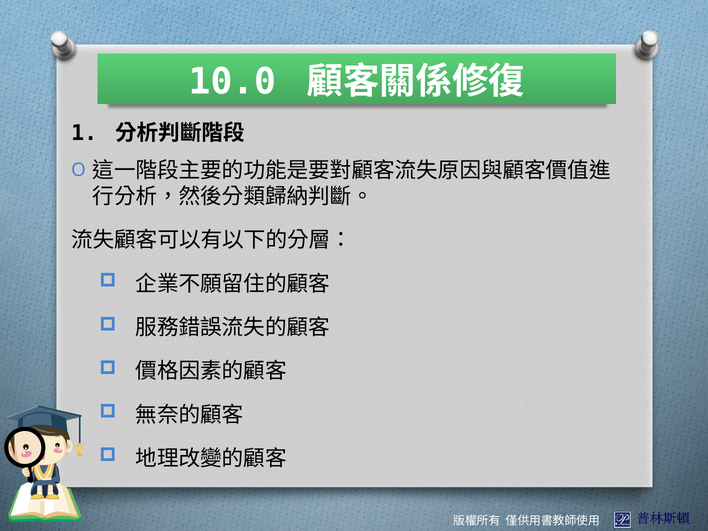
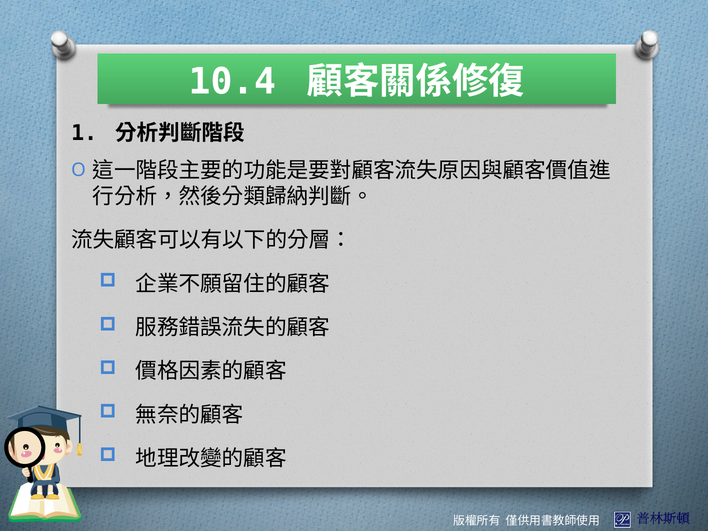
10.0: 10.0 -> 10.4 (232, 82)
